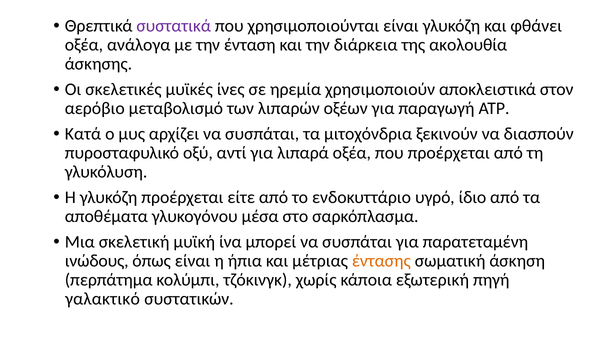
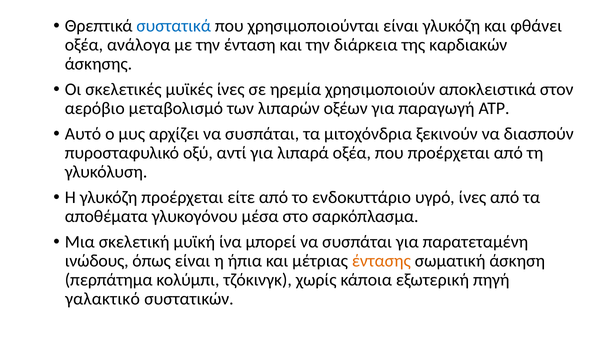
συστατικά colour: purple -> blue (174, 26)
ακολουθία: ακολουθία -> καρδιακών (468, 45)
Κατά: Κατά -> Αυτό (83, 134)
υγρό ίδιο: ίδιο -> ίνες (472, 198)
